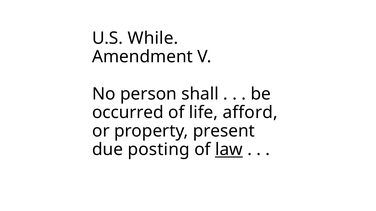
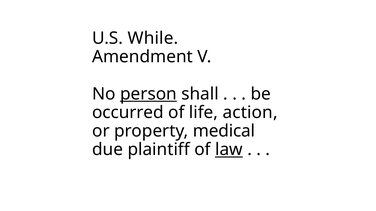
person underline: none -> present (148, 94)
afford: afford -> action (250, 113)
present: present -> medical (224, 131)
posting: posting -> plaintiff (159, 150)
